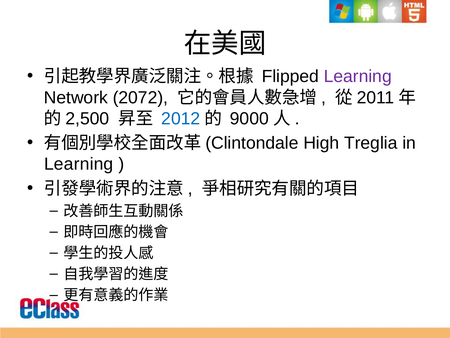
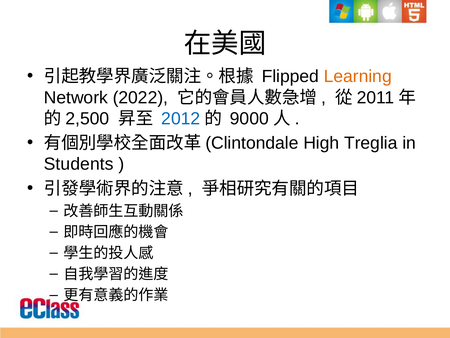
Learning colour: purple -> orange (358, 76)
2072: 2072 -> 2022 (140, 97)
Learning: Learning -> Students (79, 164)
